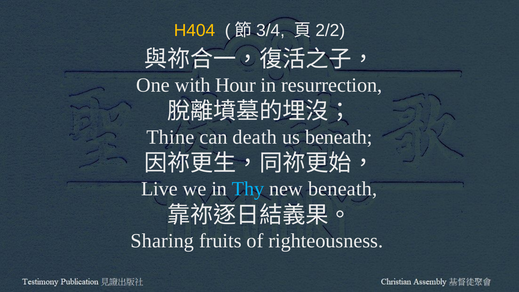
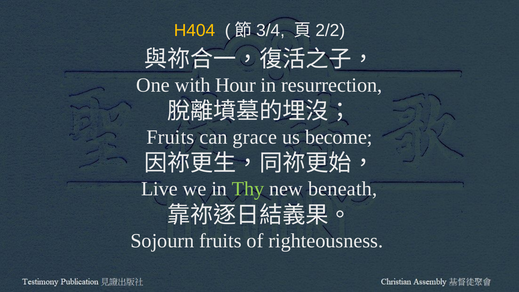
Thine: Thine -> Fruits (170, 137)
death: death -> grace (255, 137)
us beneath: beneath -> become (339, 137)
Thy colour: light blue -> light green (248, 189)
Sharing: Sharing -> Sojourn (162, 241)
